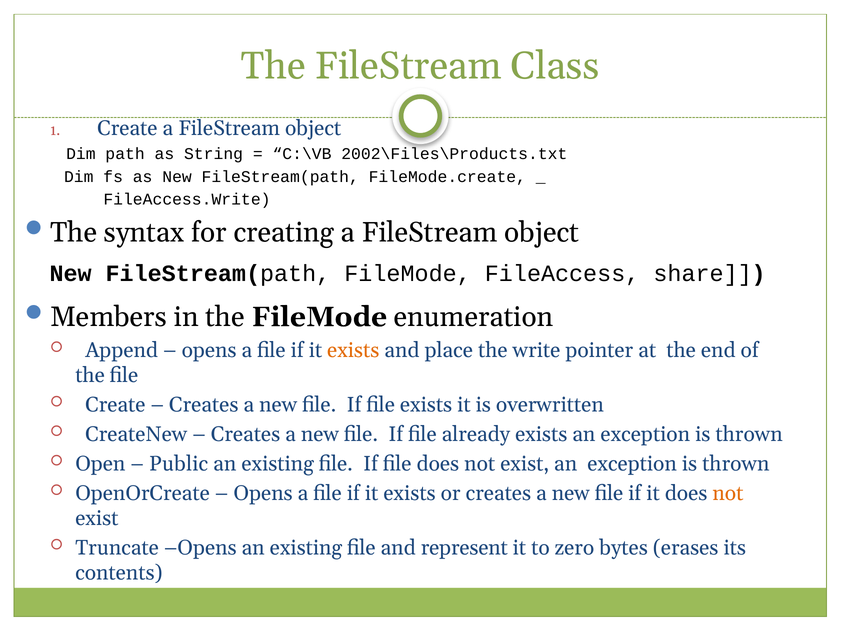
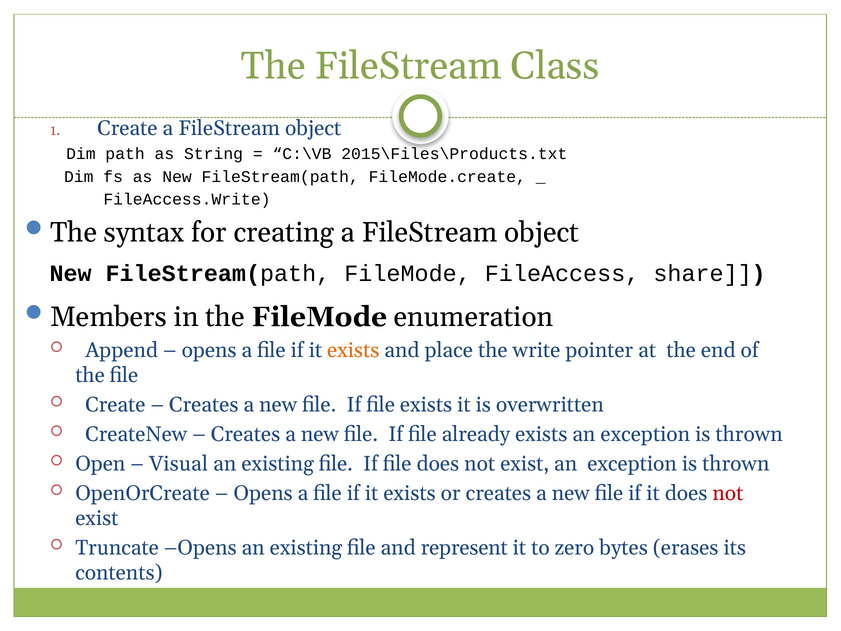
2002\Files\Products.txt: 2002\Files\Products.txt -> 2015\Files\Products.txt (454, 154)
Public: Public -> Visual (179, 463)
not colour: orange -> red (728, 493)
